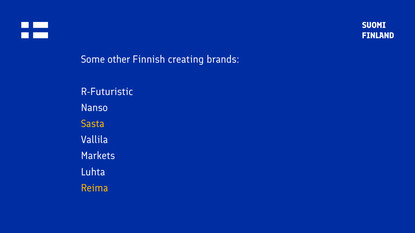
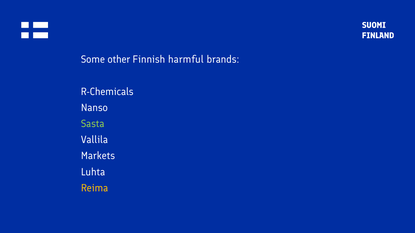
creating: creating -> harmful (186, 60)
R-Futuristic: R-Futuristic -> R-Chemicals (107, 92)
Sasta colour: yellow -> light green (93, 124)
